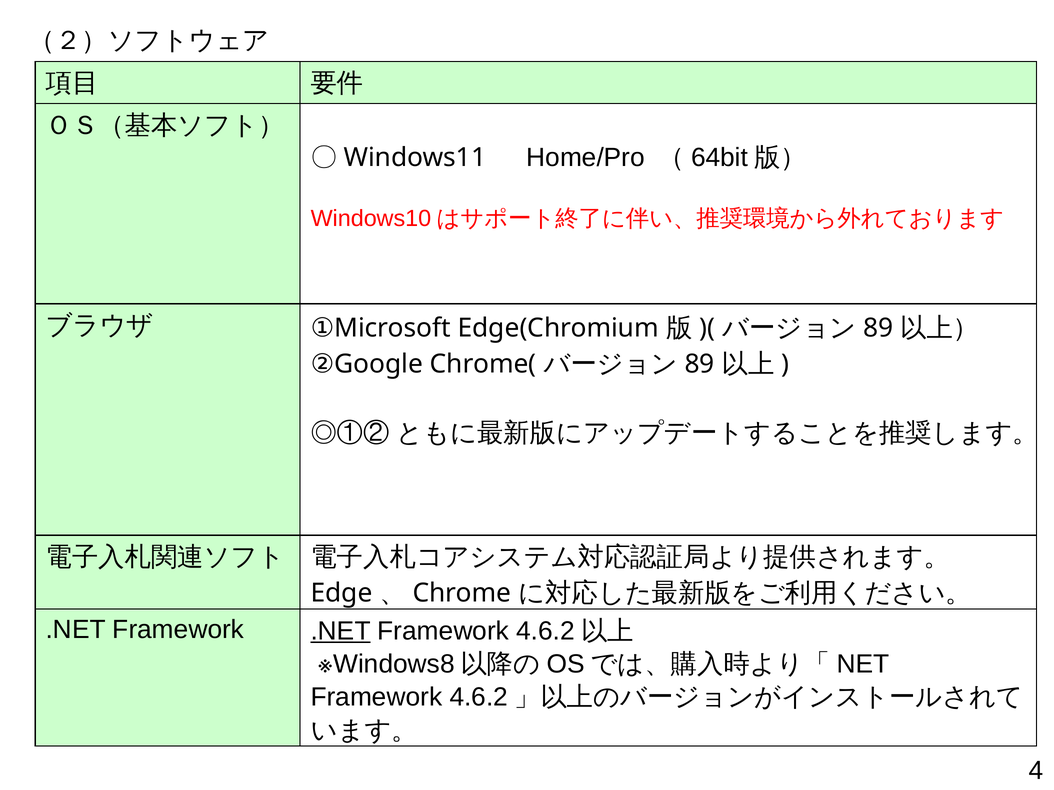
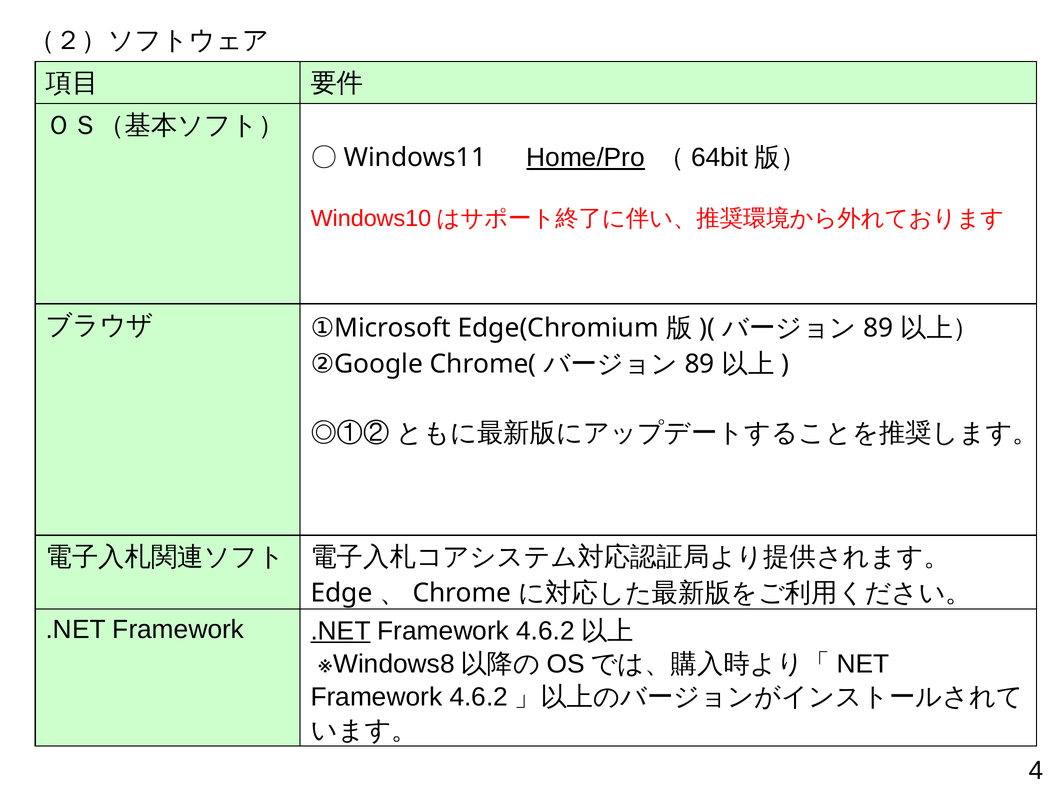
Home/Pro underline: none -> present (586, 158)
